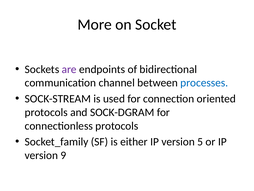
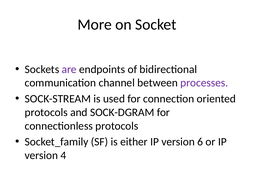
processes colour: blue -> purple (204, 83)
5: 5 -> 6 (200, 141)
9: 9 -> 4 (63, 155)
